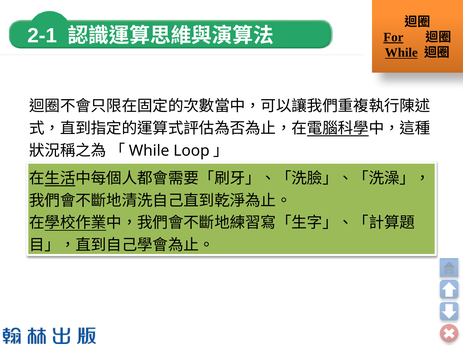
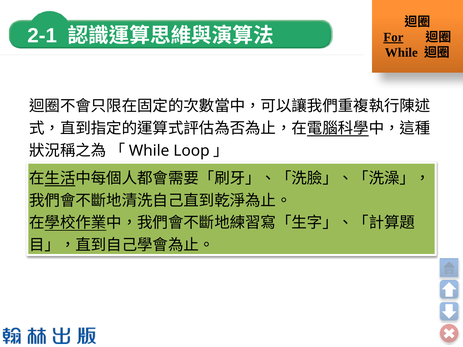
While underline: present -> none (401, 53)
